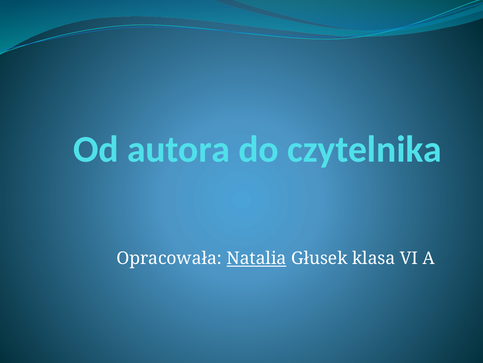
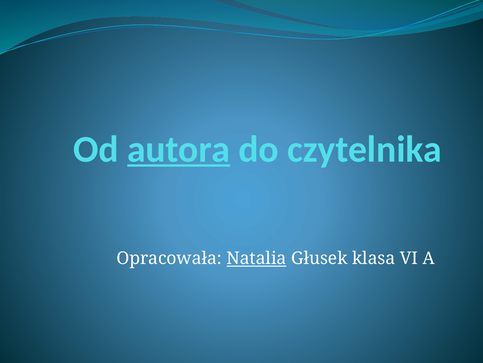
autora underline: none -> present (179, 149)
